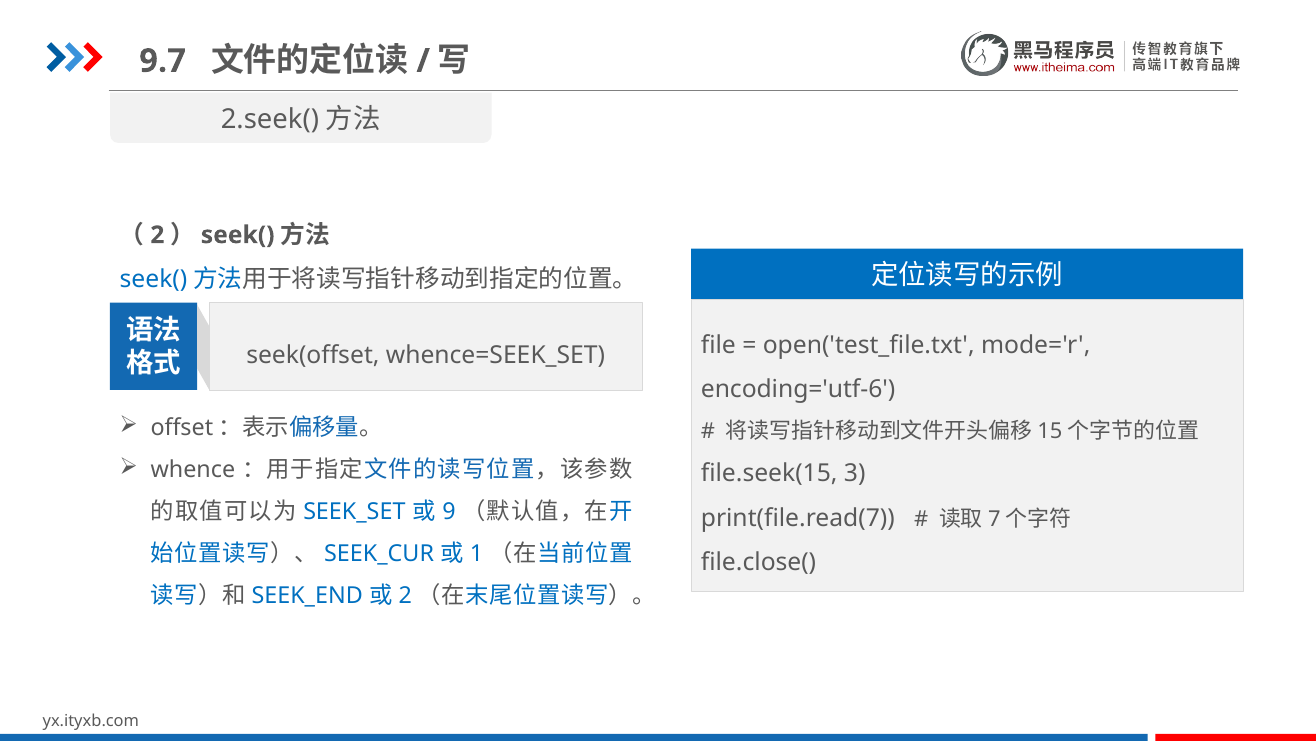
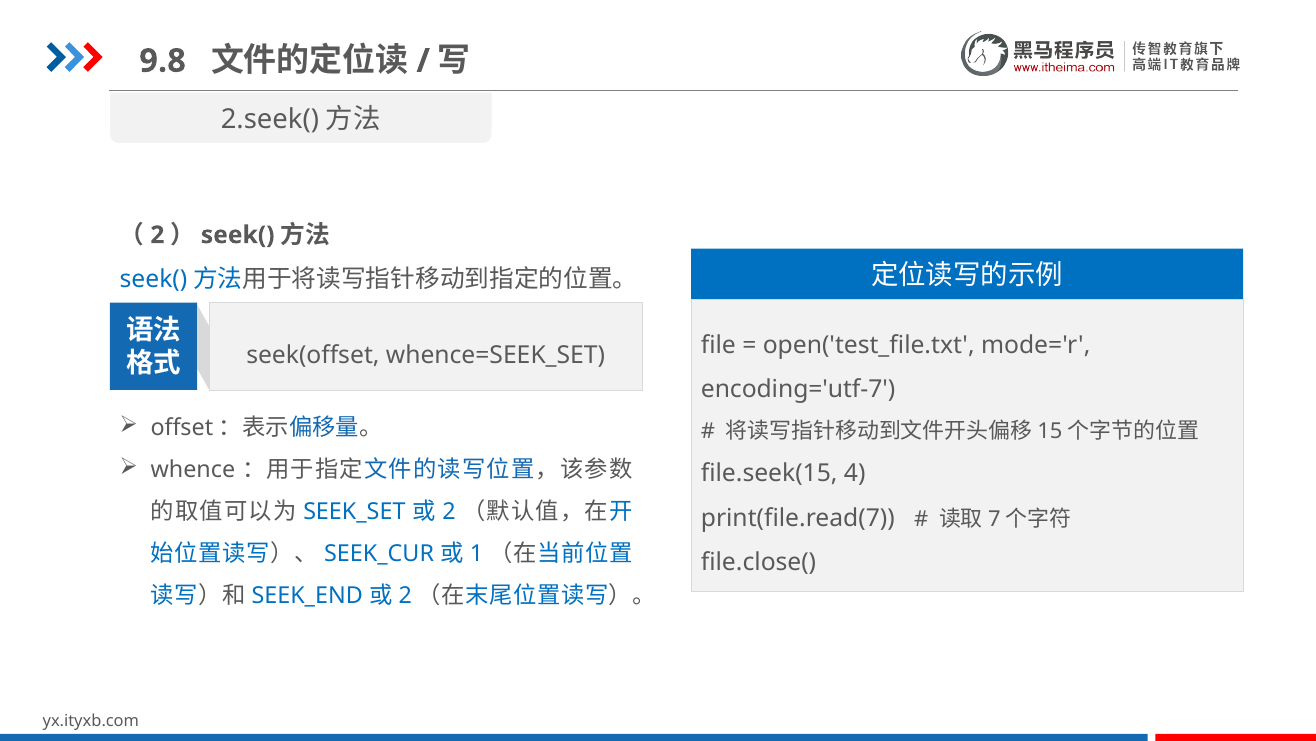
9.7: 9.7 -> 9.8 (163, 61)
encoding='utf-6: encoding='utf-6 -> encoding='utf-7 (798, 390)
3: 3 -> 4 (855, 473)
9: 9 -> 2 (449, 512)
